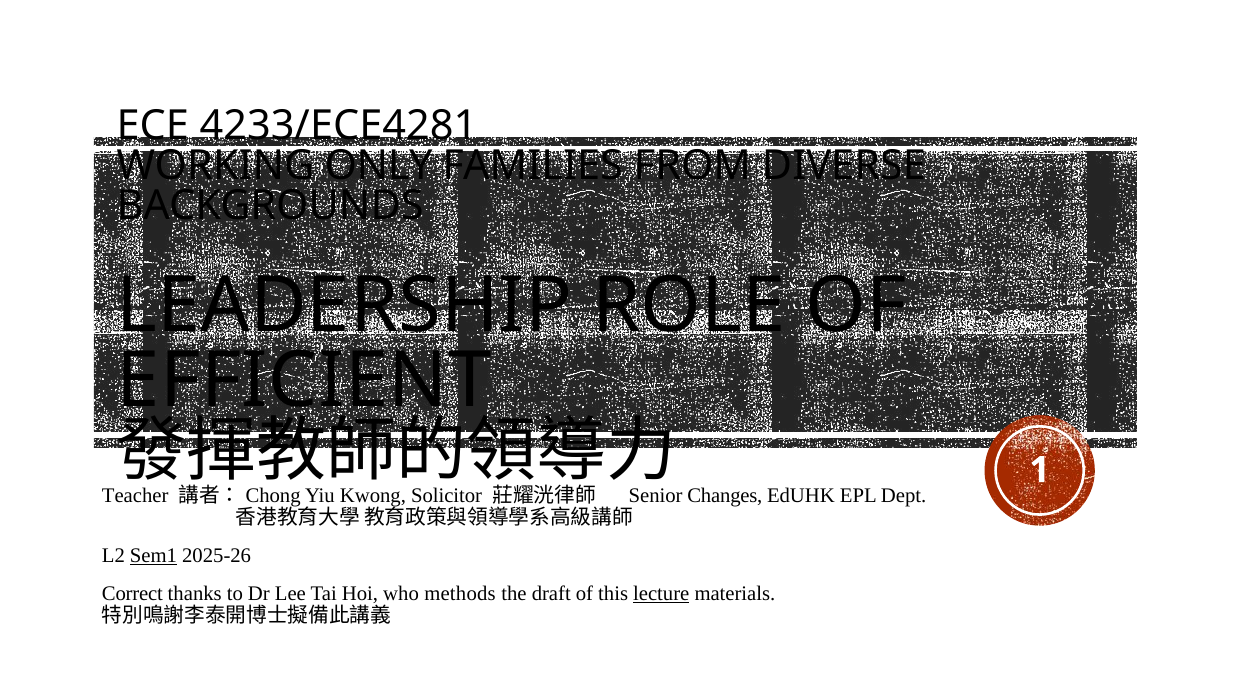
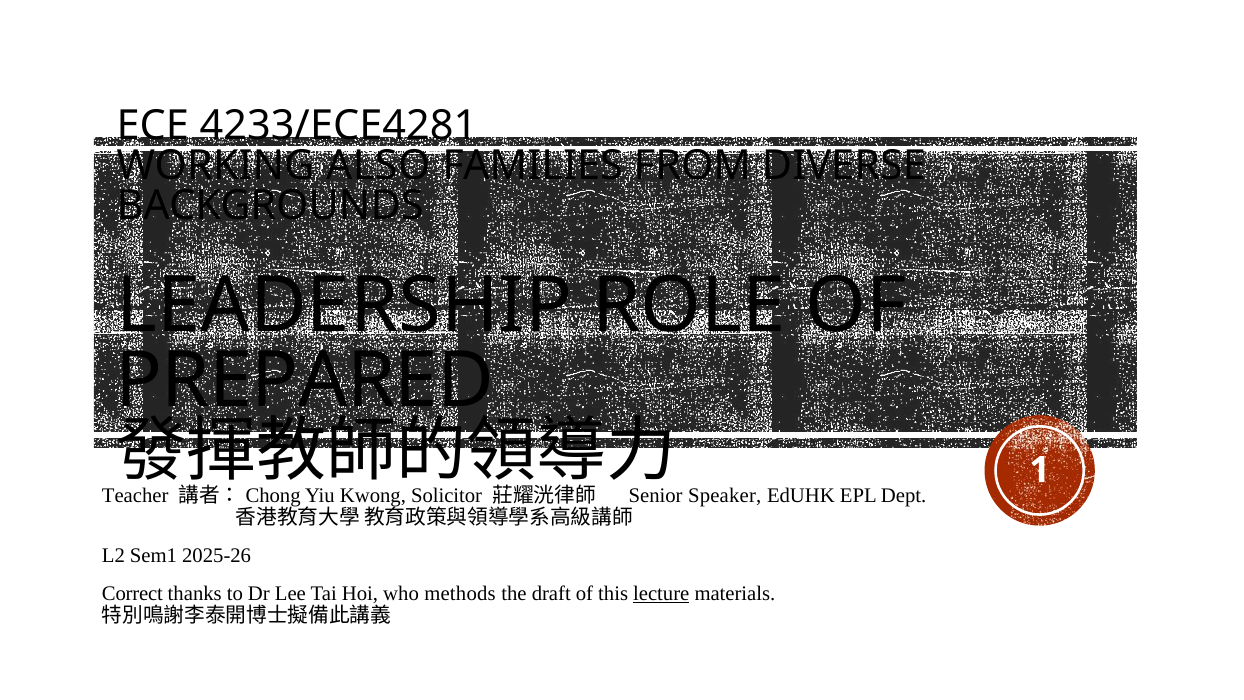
ONLY: ONLY -> ALSO (378, 166)
EFFICIENT: EFFICIENT -> PREPARED (305, 380)
Changes: Changes -> Speaker (725, 495)
Sem1 underline: present -> none (153, 555)
